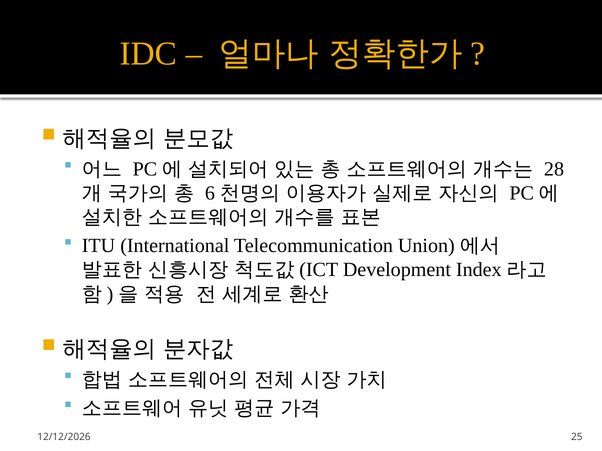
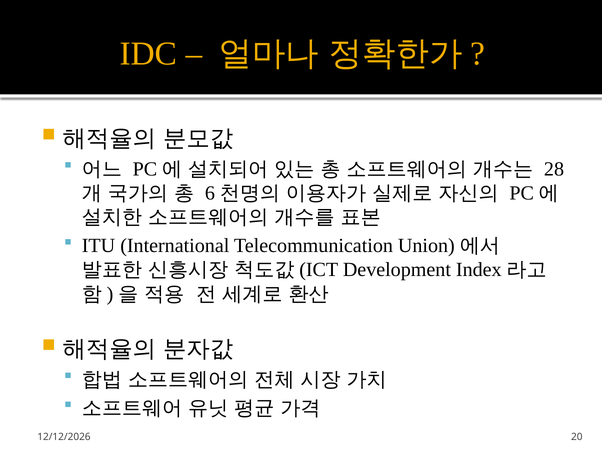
25: 25 -> 20 (577, 438)
